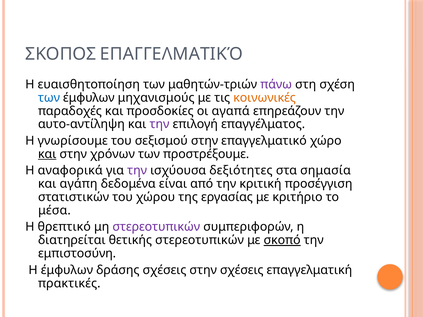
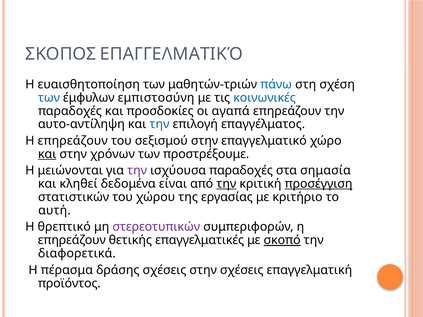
πάνω colour: purple -> blue (276, 84)
μηχανισμούς: μηχανισμούς -> εμπιστοσύνη (156, 98)
κοινωνικές colour: orange -> blue (265, 98)
την colour: purple -> blue (159, 124)
γνωρίσουμε: γνωρίσουμε -> επηρεάζουν (73, 141)
αναφορικά: αναφορικά -> μειώνονται (70, 171)
ισχύουσα δεξιότητες: δεξιότητες -> παραδοχές (241, 171)
αγάπη: αγάπη -> κληθεί (79, 184)
την underline: none -> present (226, 184)
προσέγγιση underline: none -> present (319, 184)
μέσα: μέσα -> αυτή (54, 211)
διατηρείται: διατηρείται -> επηρεάζουν (72, 240)
θετικής στερεοτυπικών: στερεοτυπικών -> επαγγελματικές (200, 240)
εμπιστοσύνη: εμπιστοσύνη -> διαφορετικά (77, 254)
Η έμφυλων: έμφυλων -> πέρασμα (67, 270)
πρακτικές: πρακτικές -> προϊόντος (69, 284)
